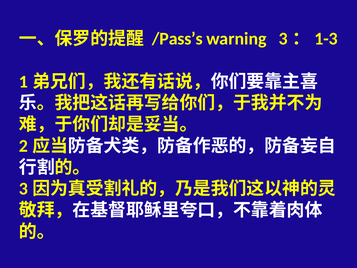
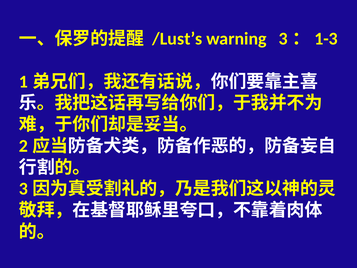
/Pass’s: /Pass’s -> /Lust’s (177, 39)
